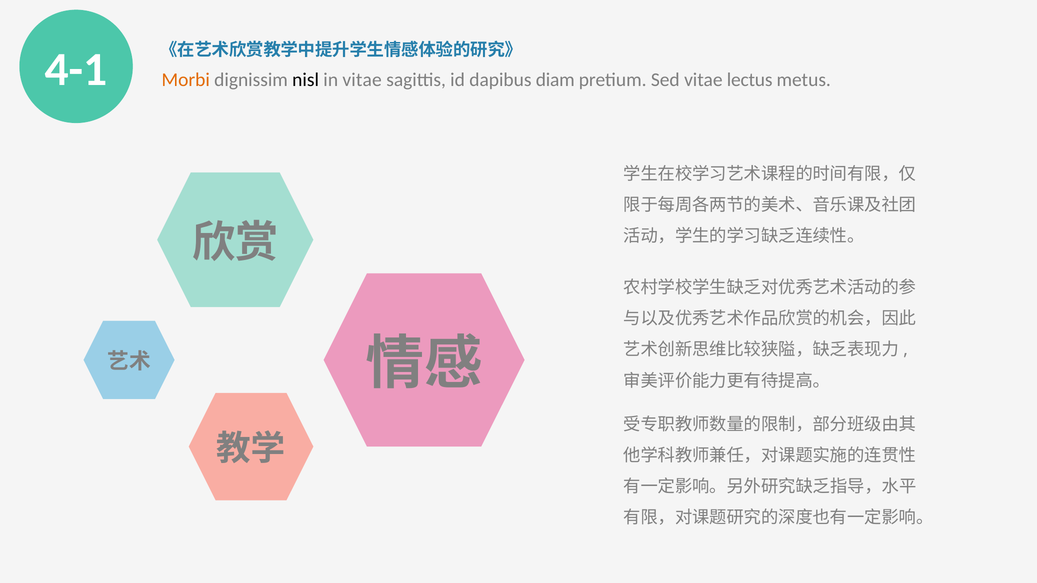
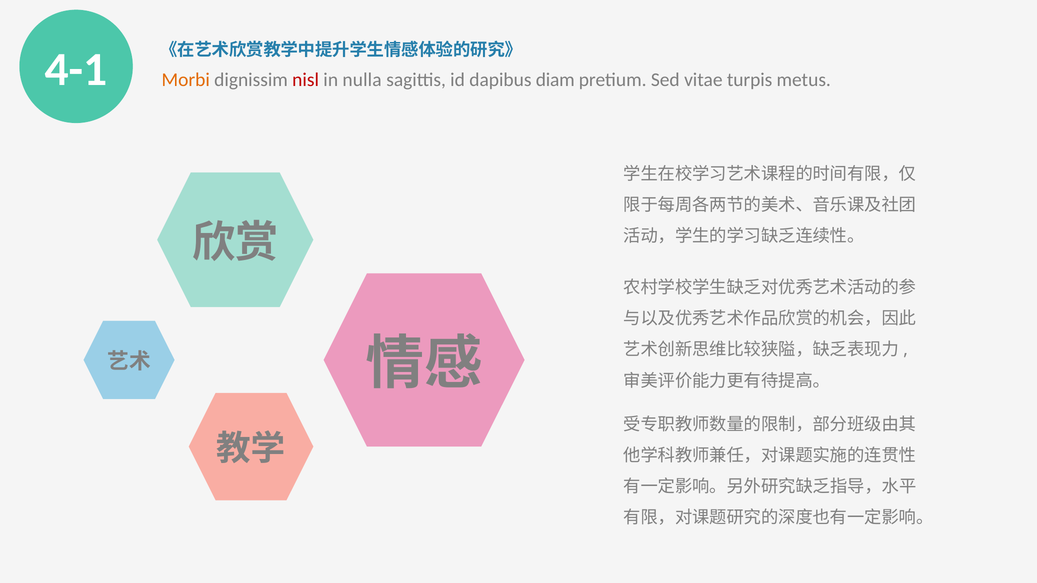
nisl colour: black -> red (306, 80)
in vitae: vitae -> nulla (362, 80)
lectus: lectus -> turpis (750, 80)
